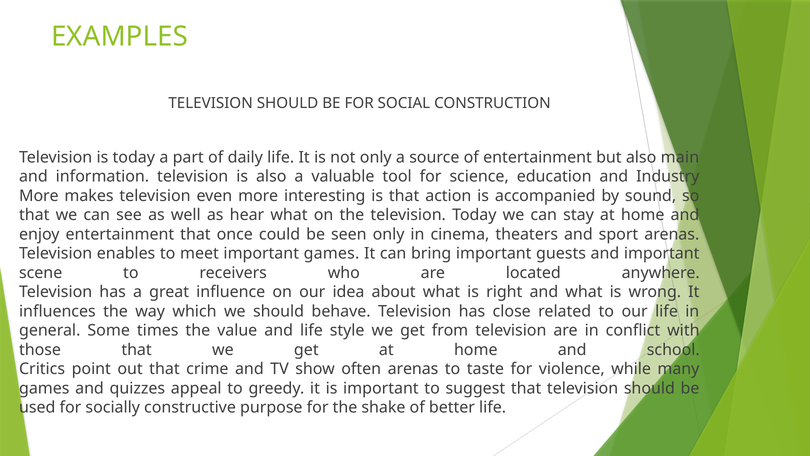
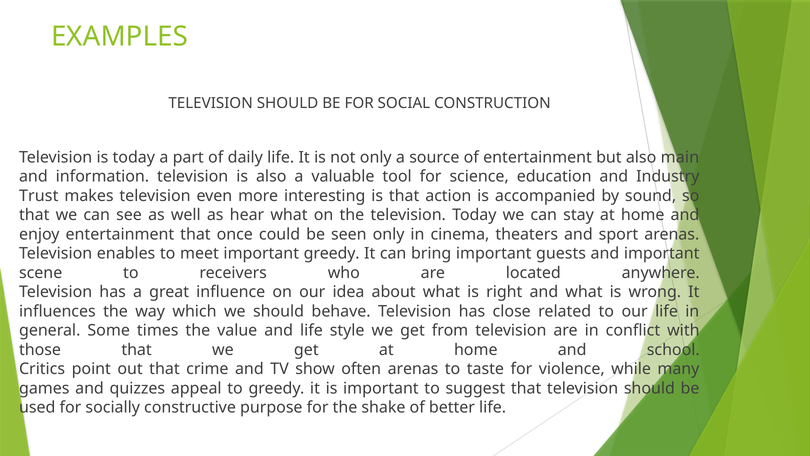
More: More -> Trust (39, 196)
important games: games -> greedy (332, 253)
